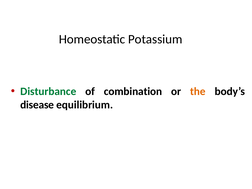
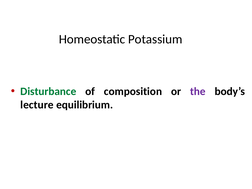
combination: combination -> composition (133, 91)
the colour: orange -> purple (198, 91)
disease: disease -> lecture (37, 105)
